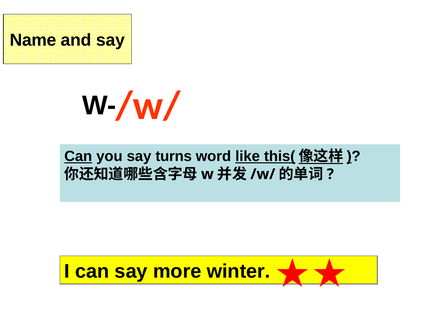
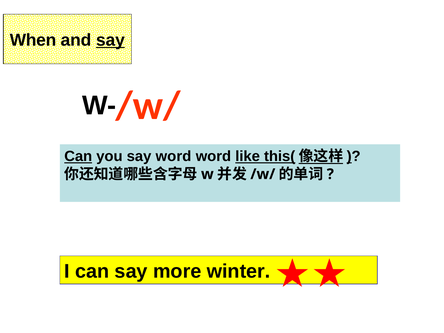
Name: Name -> When (33, 40)
say underline: none -> present (110, 40)
say turns: turns -> word (173, 156)
